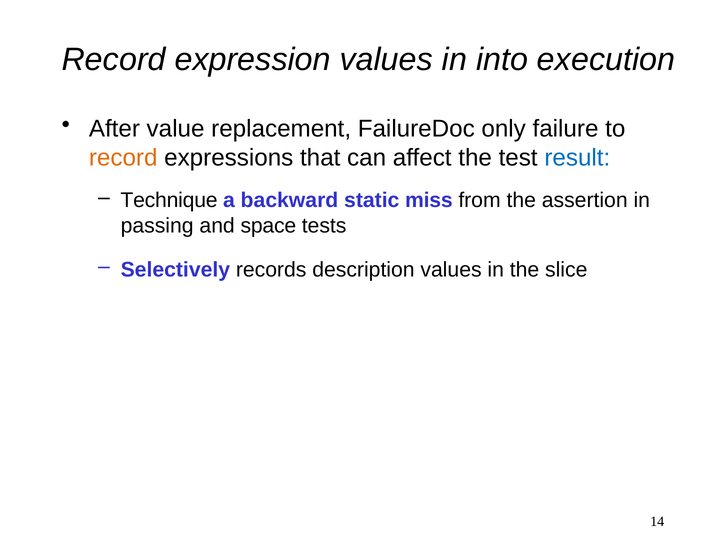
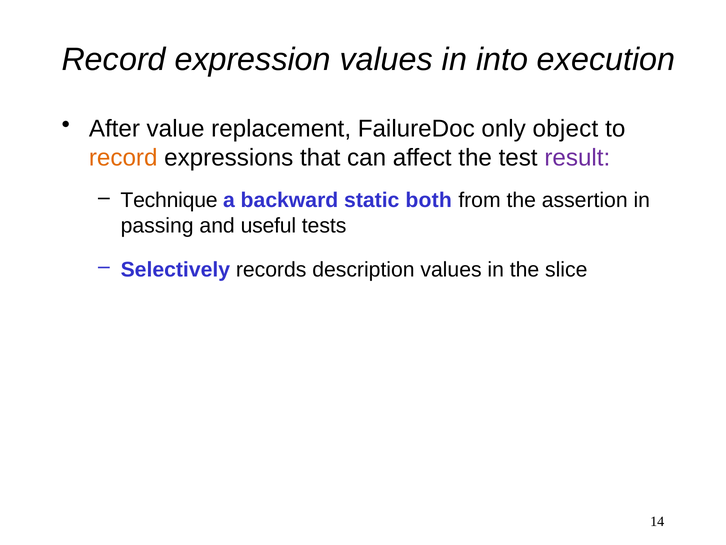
failure: failure -> object (565, 129)
result colour: blue -> purple (577, 158)
miss: miss -> both (429, 200)
space: space -> useful (268, 226)
